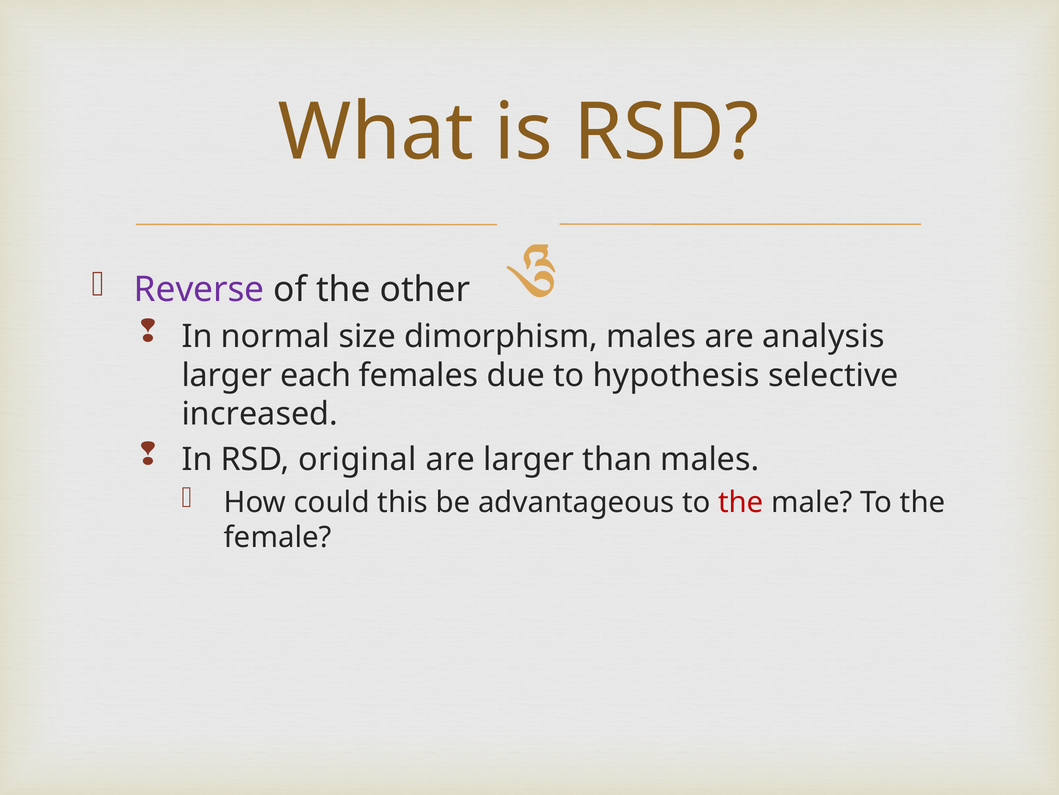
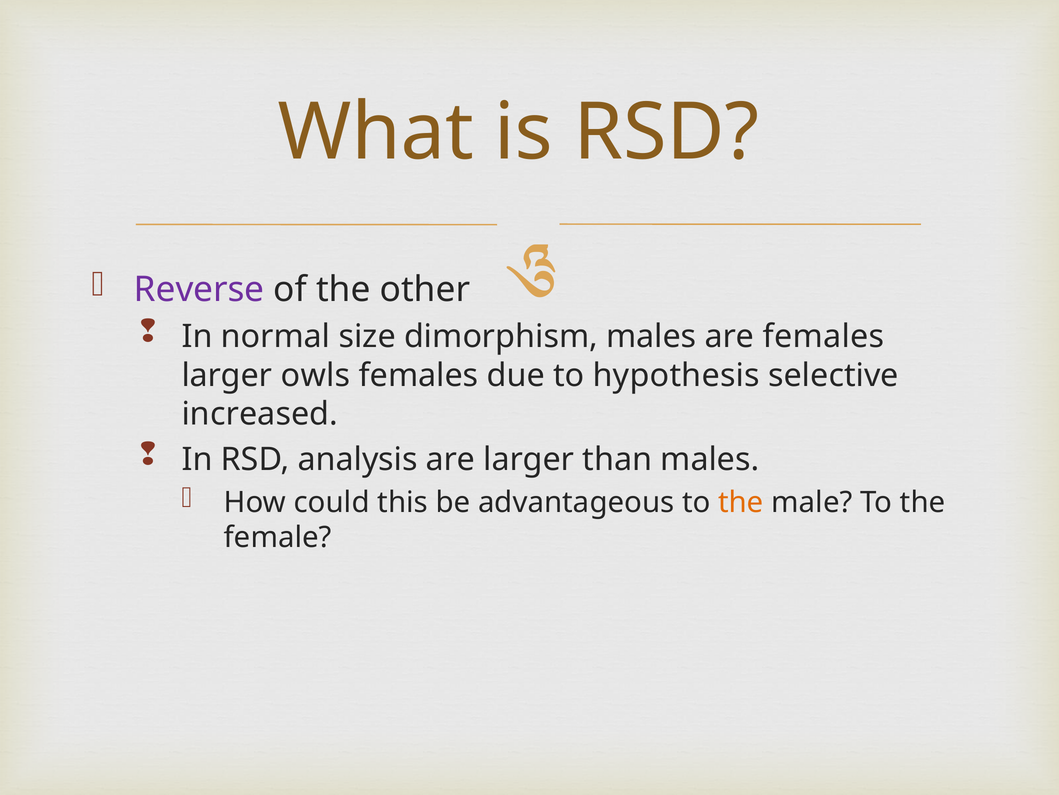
are analysis: analysis -> females (824, 336)
each: each -> owls (315, 375)
original: original -> analysis (358, 459)
the colour: red -> orange (741, 502)
